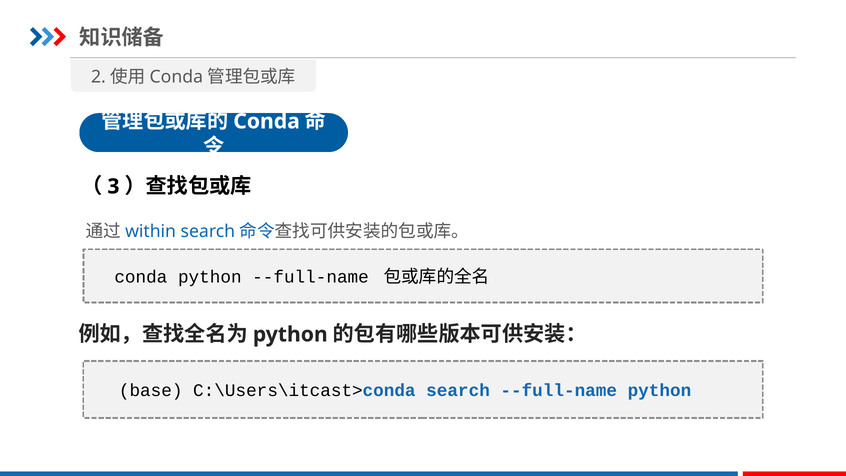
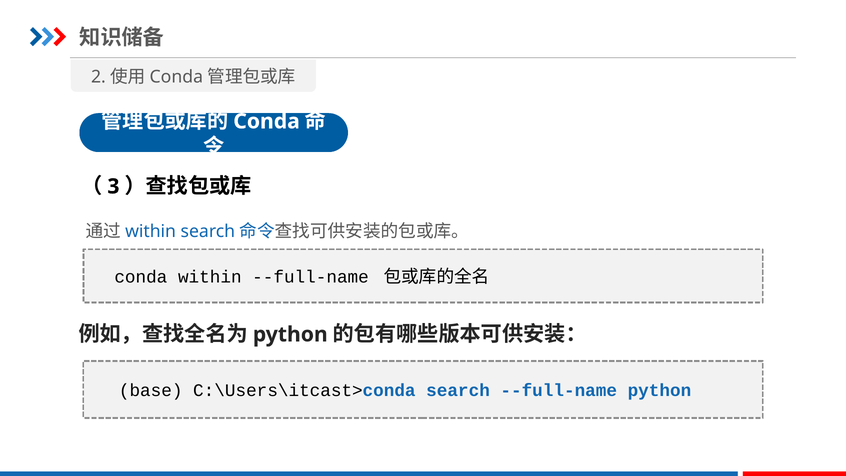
conda python: python -> within (210, 277)
